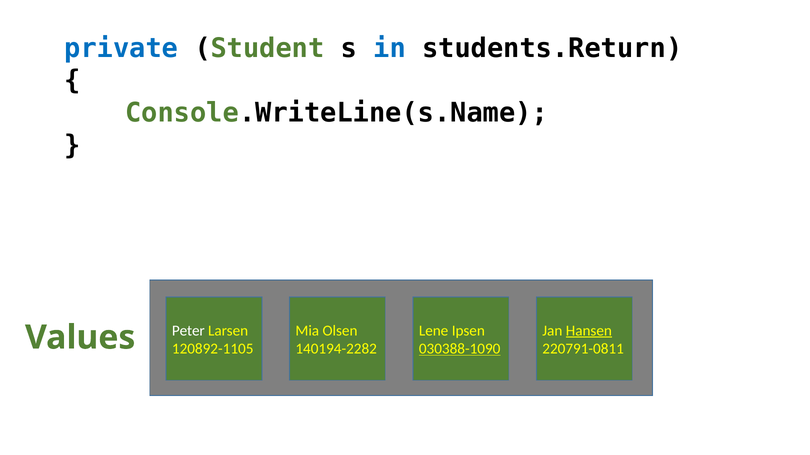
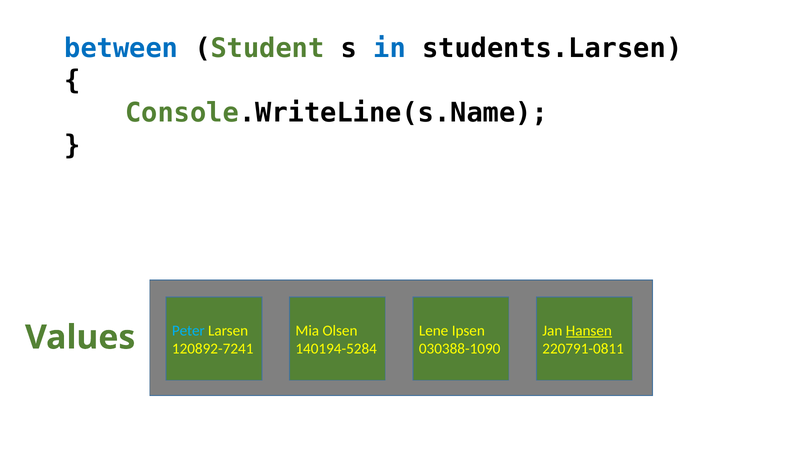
private: private -> between (121, 48)
students.Return: students.Return -> students.Larsen (552, 48)
Peter colour: white -> light blue (188, 331)
120892-1105: 120892-1105 -> 120892-7241 (213, 349)
140194-2282: 140194-2282 -> 140194-5284 (336, 349)
030388-1090 underline: present -> none (460, 349)
